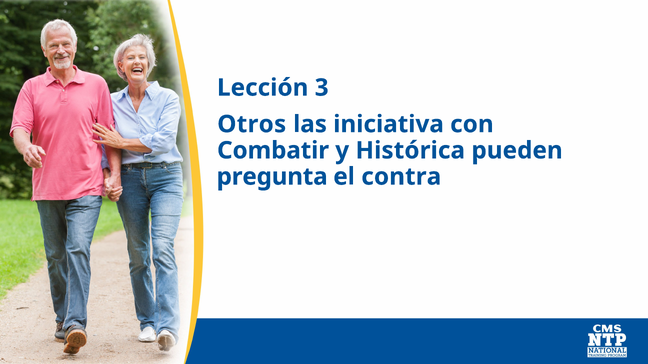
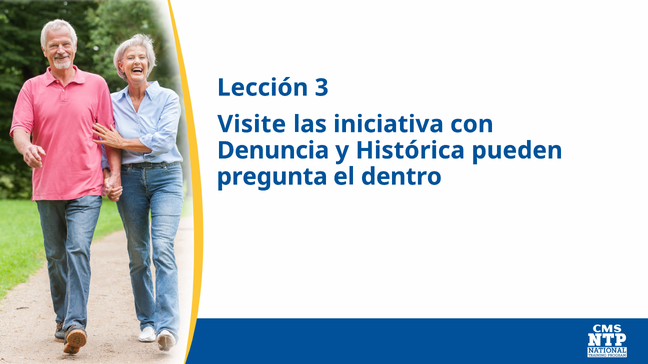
Otros: Otros -> Visite (252, 124)
Combatir: Combatir -> Denuncia (273, 151)
contra: contra -> dentro (401, 177)
